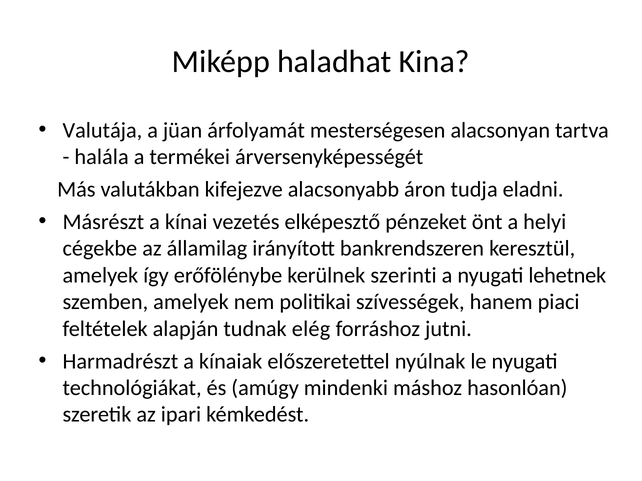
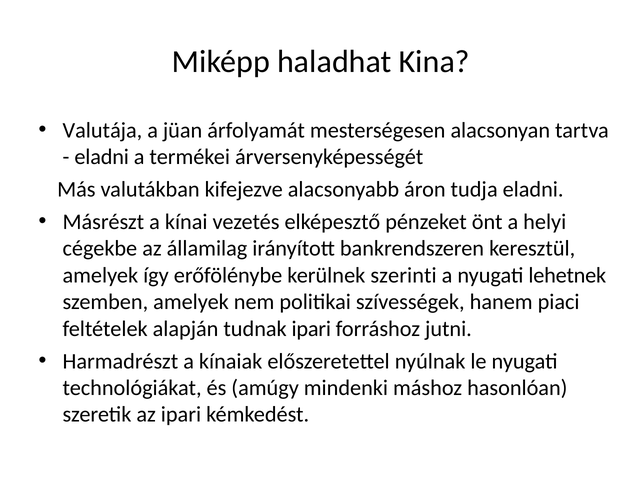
halála: halála -> eladni (102, 157)
tudnak elég: elég -> ipari (311, 329)
